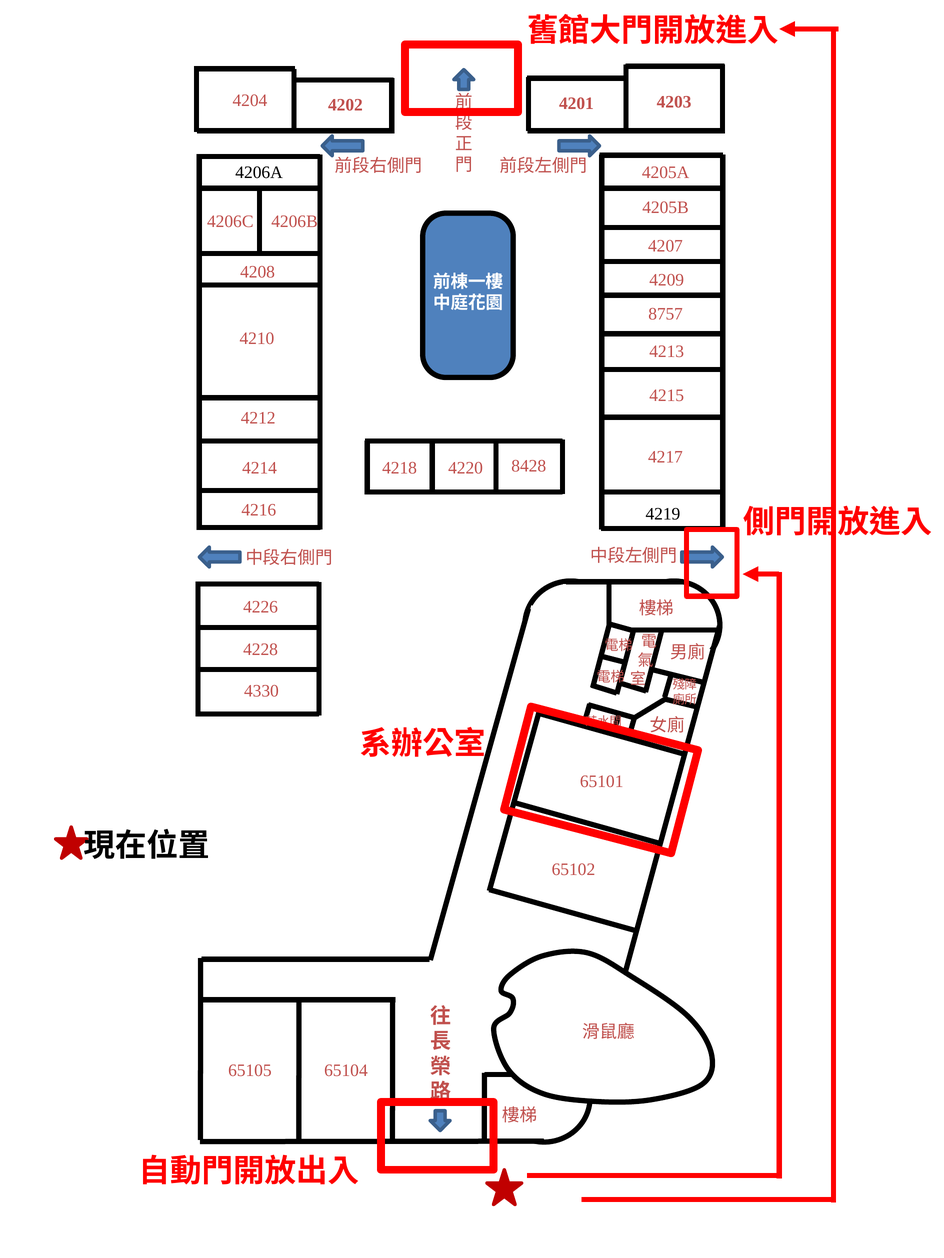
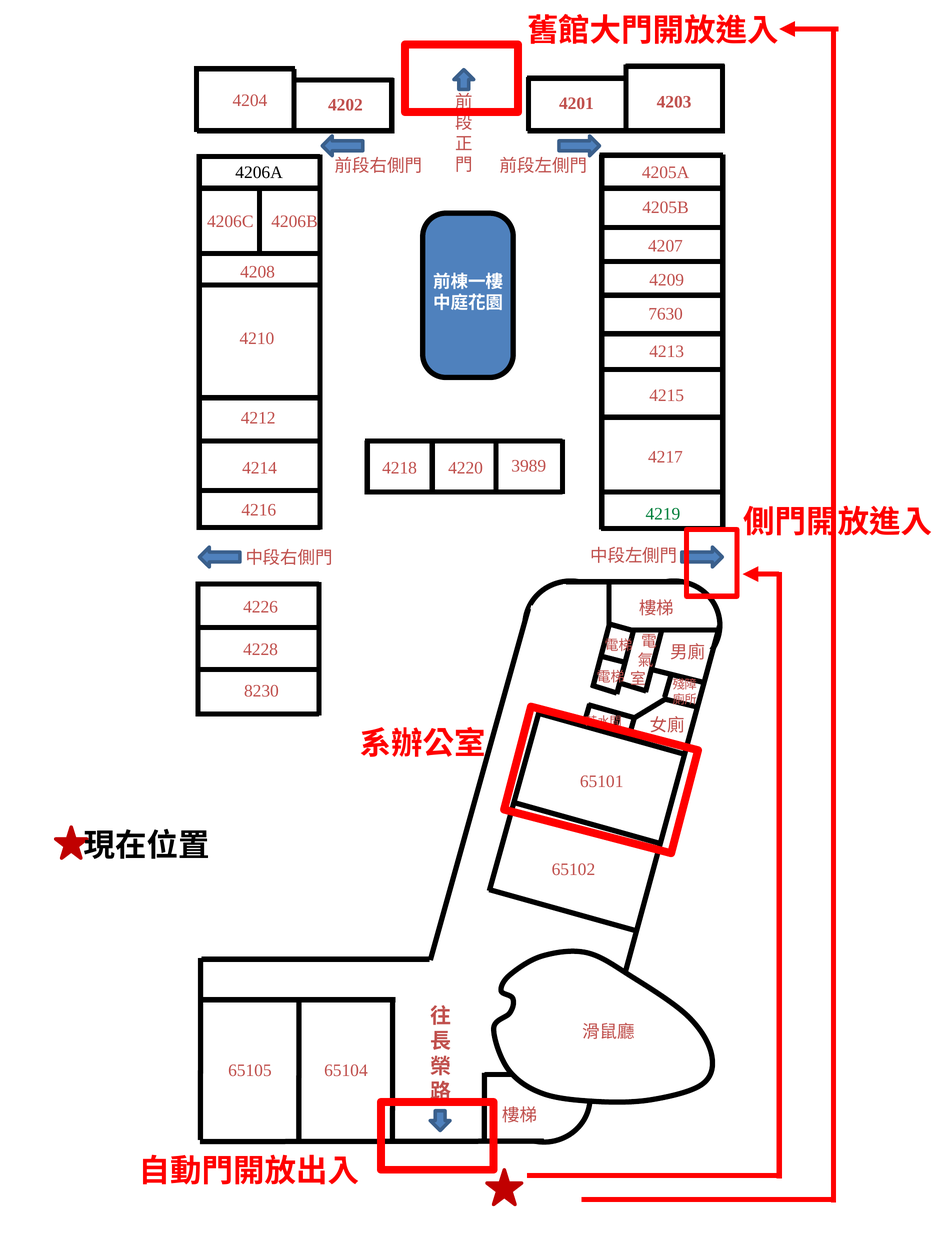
8757: 8757 -> 7630 (666, 314)
8428: 8428 -> 3989 (529, 466)
4219 colour: black -> green (663, 514)
4330: 4330 -> 8230 (261, 691)
